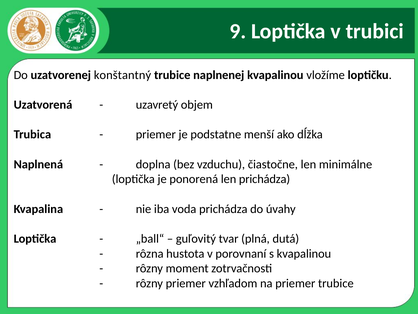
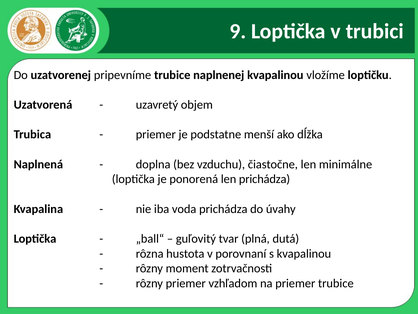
konštantný: konštantný -> pripevníme (123, 75)
